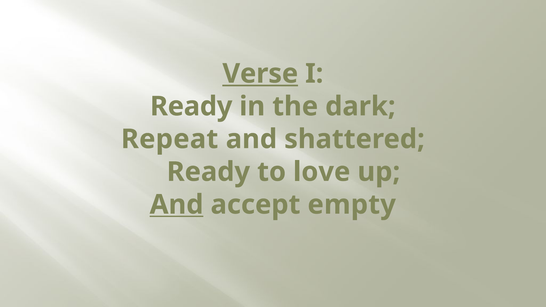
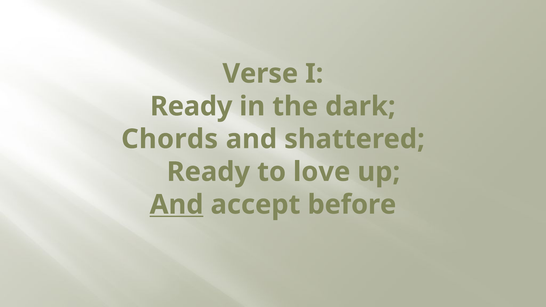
Verse underline: present -> none (260, 74)
Repeat: Repeat -> Chords (170, 139)
empty: empty -> before (352, 205)
